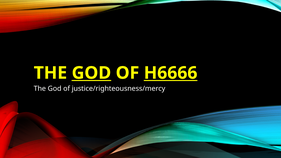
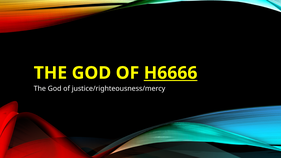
GOD underline: present -> none (91, 73)
